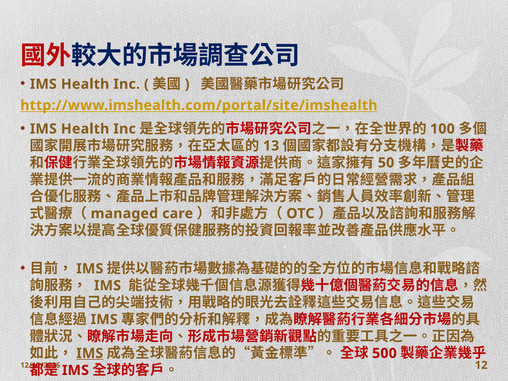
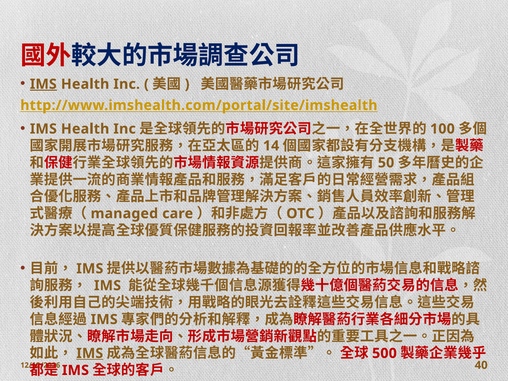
IMS underline: none -> present (43, 84)
13: 13 -> 14 (271, 146)
12: 12 -> 40 (481, 365)
